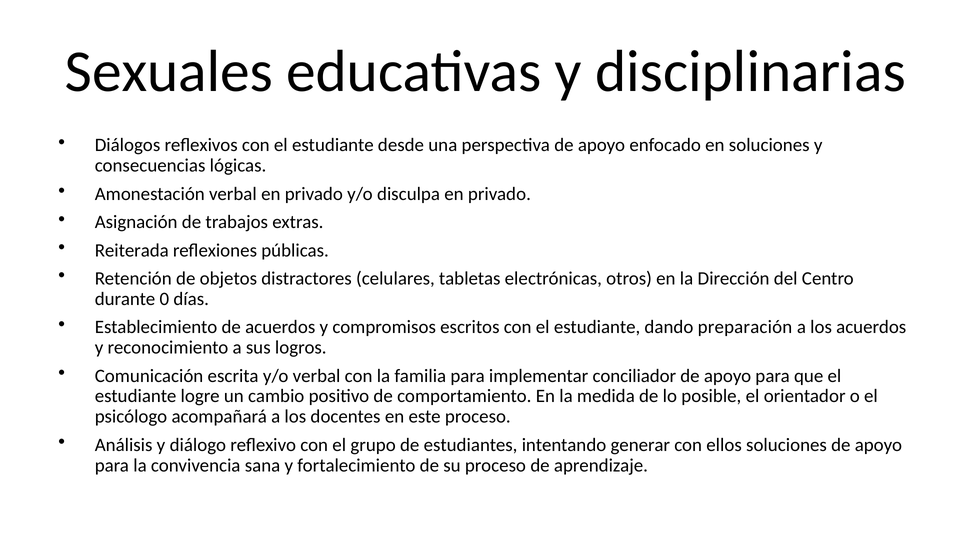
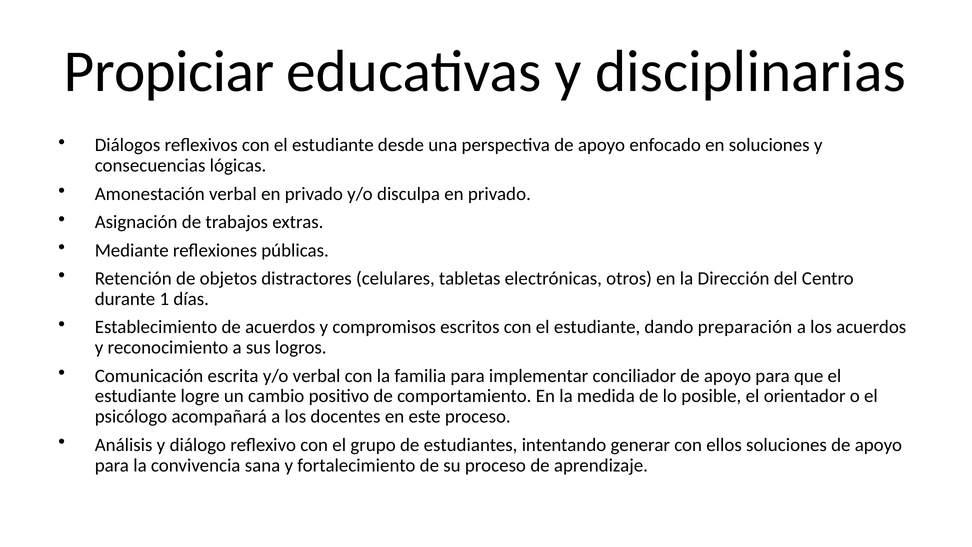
Sexuales: Sexuales -> Propiciar (169, 72)
Reiterada: Reiterada -> Mediante (132, 250)
0: 0 -> 1 (164, 299)
